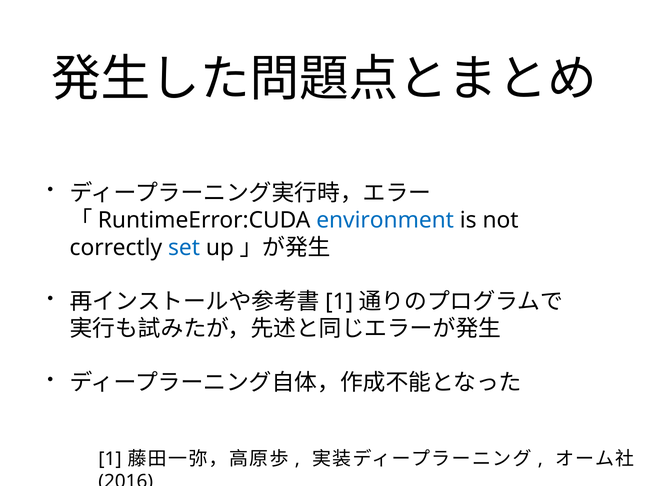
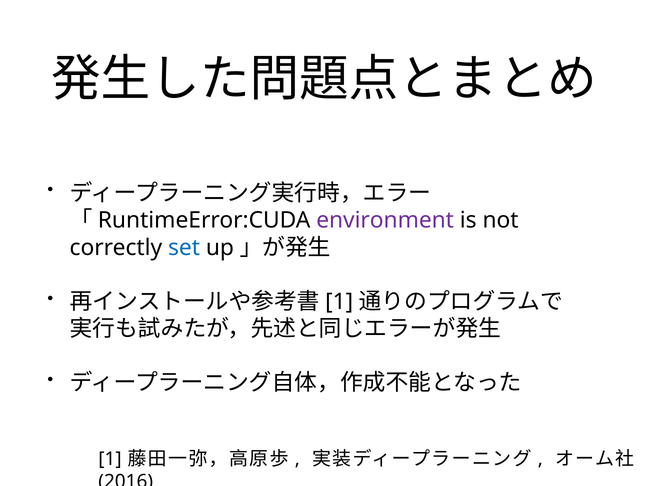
environment colour: blue -> purple (385, 220)
